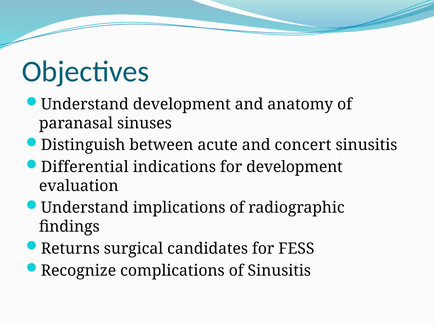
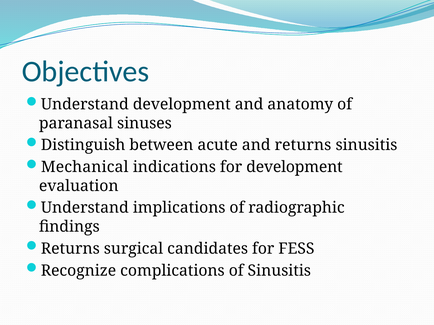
and concert: concert -> returns (303, 145)
Differential: Differential -> Mechanical (85, 167)
